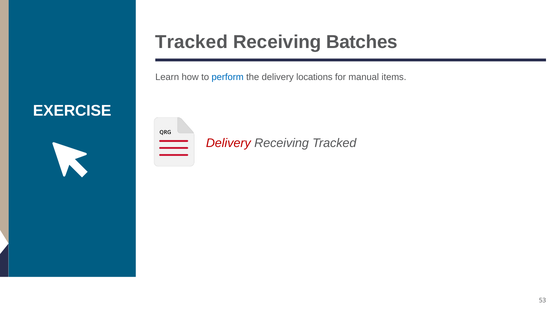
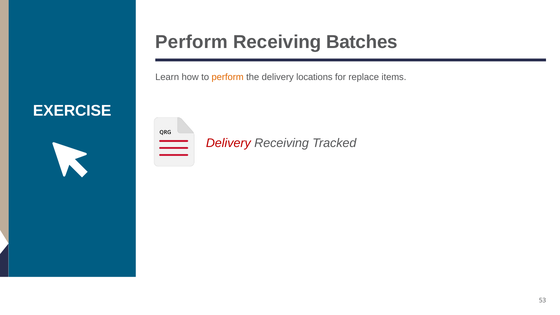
Tracked: Tracked -> Perform (192, 42)
perform colour: blue -> orange (228, 77)
manual: manual -> replace (364, 77)
